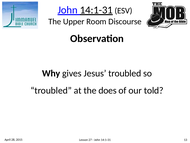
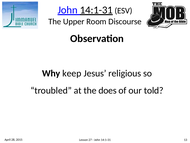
gives: gives -> keep (72, 73)
Jesus troubled: troubled -> religious (125, 73)
